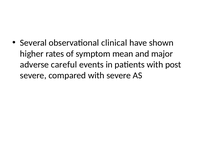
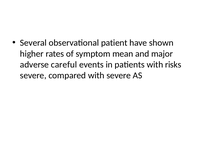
clinical: clinical -> patient (114, 43)
post: post -> risks (173, 65)
